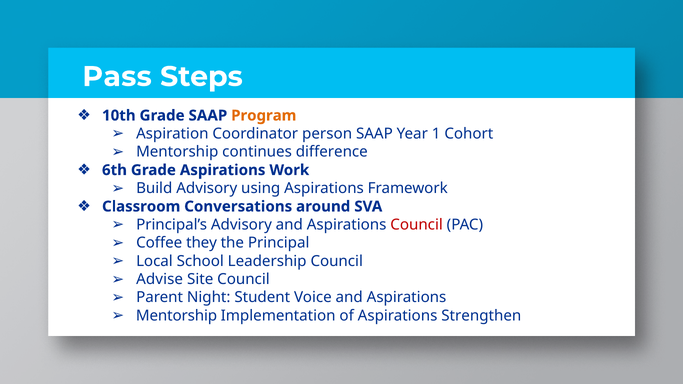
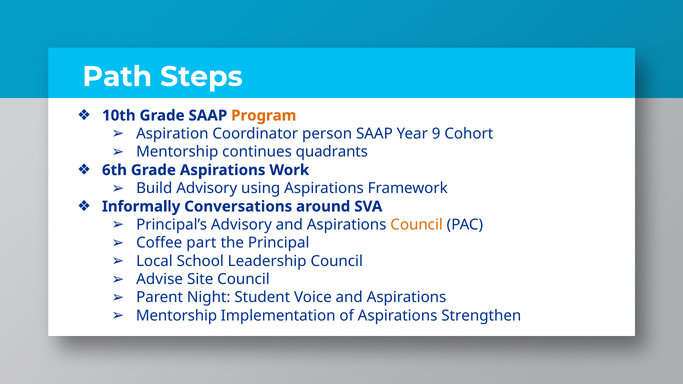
Pass: Pass -> Path (117, 77)
1: 1 -> 9 (436, 134)
difference: difference -> quadrants (332, 152)
Classroom: Classroom -> Informally (141, 207)
Council colour: red -> orange (417, 225)
they: they -> part (201, 243)
